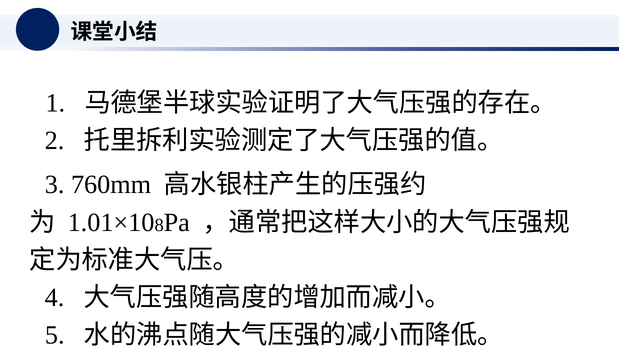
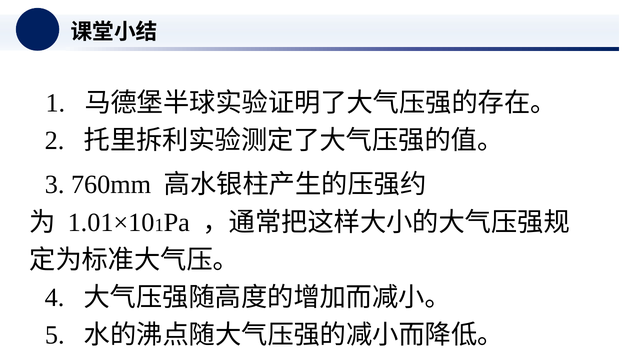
8: 8 -> 1 (159, 225)
